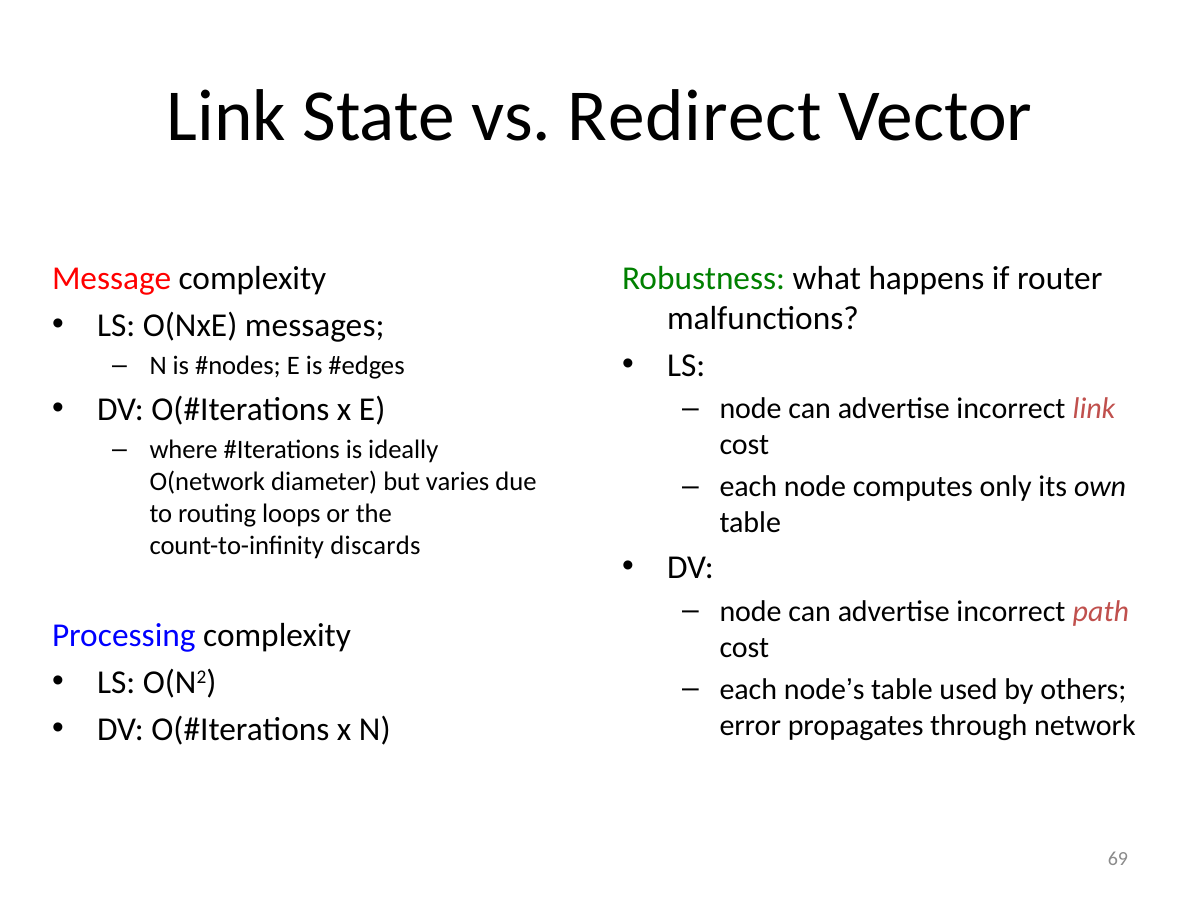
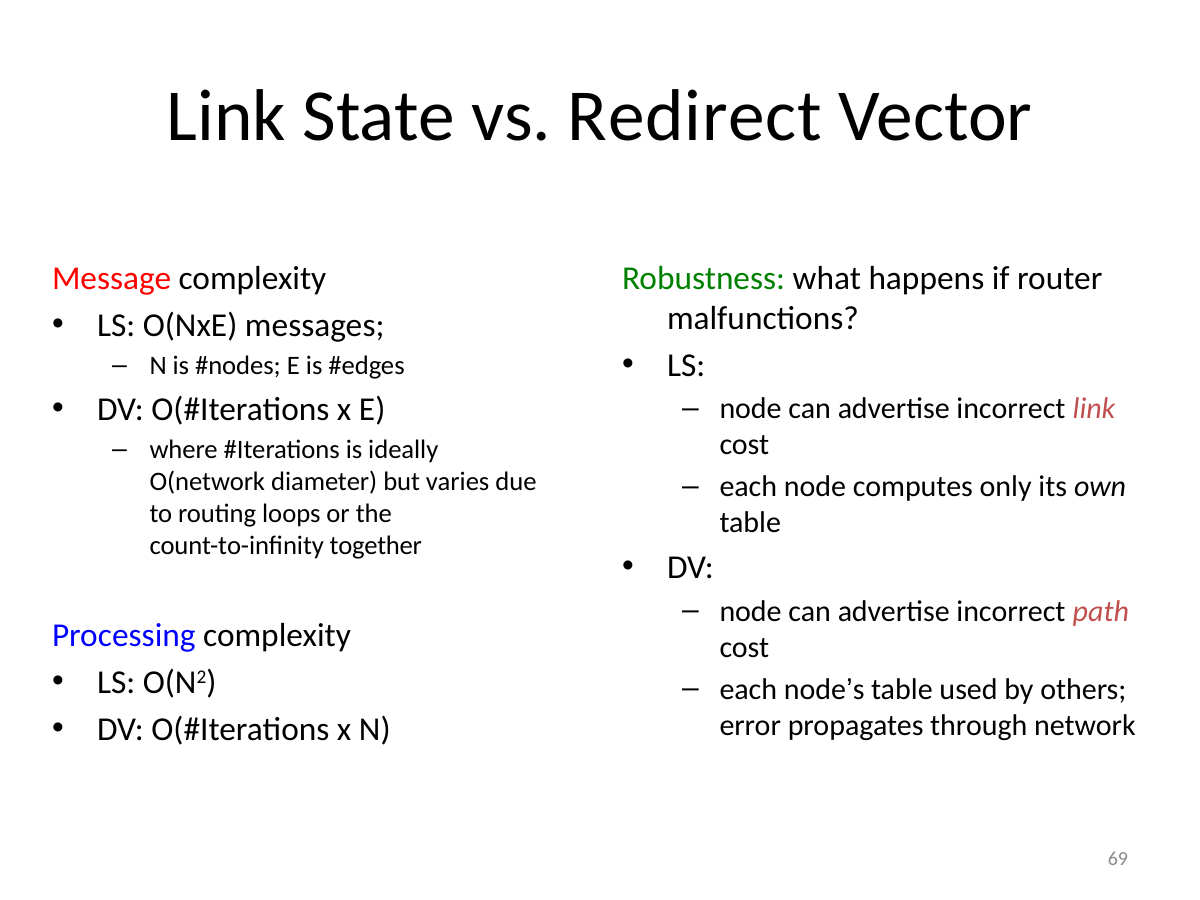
discards: discards -> together (376, 546)
